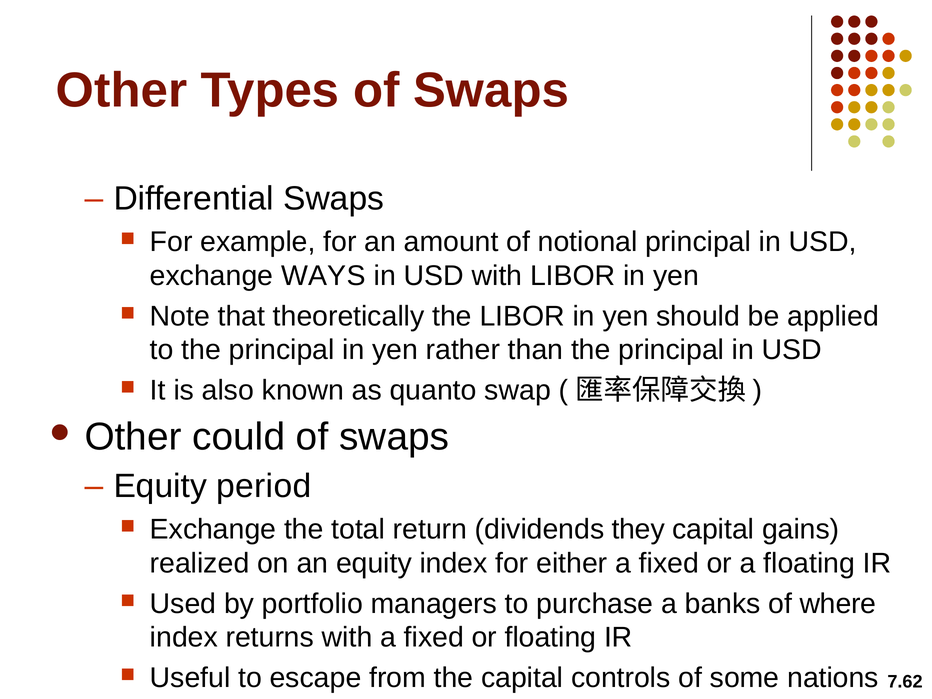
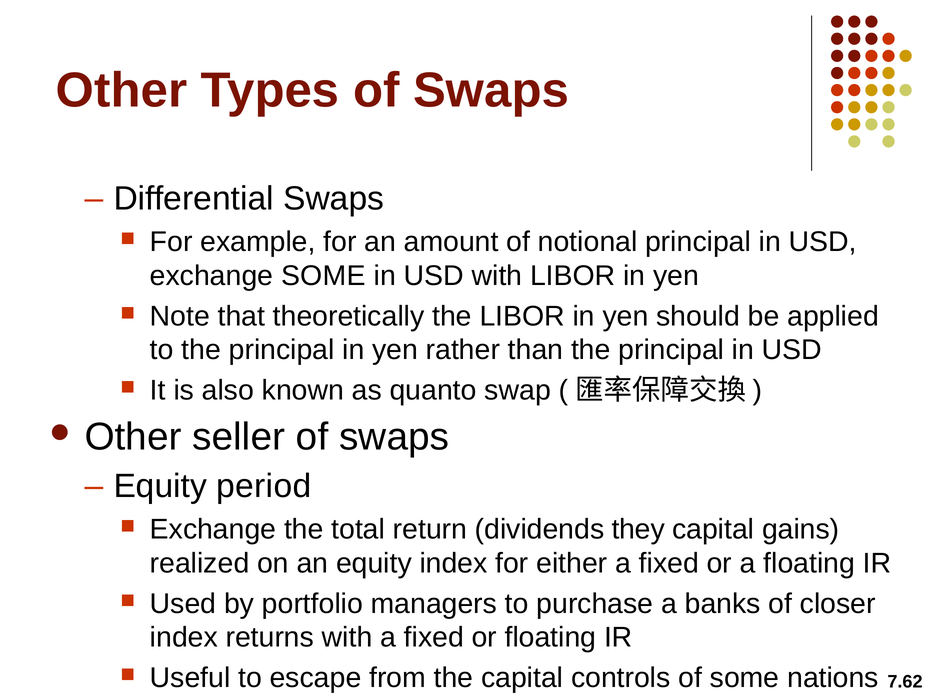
exchange WAYS: WAYS -> SOME (323, 276)
could: could -> seller (239, 437)
where: where -> closer (838, 604)
